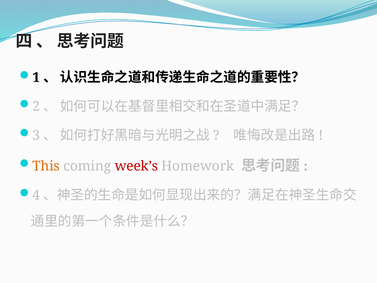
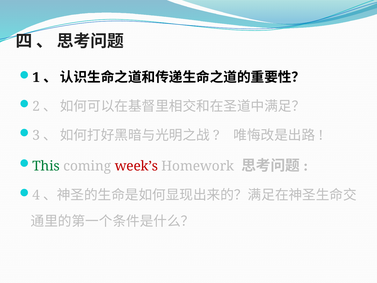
This colour: orange -> green (46, 166)
